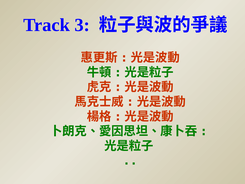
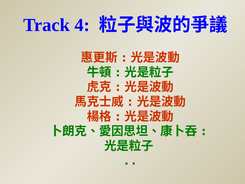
3: 3 -> 4 (82, 25)
